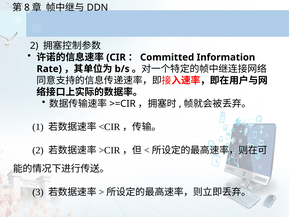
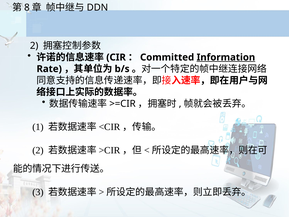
Information underline: none -> present (226, 57)
